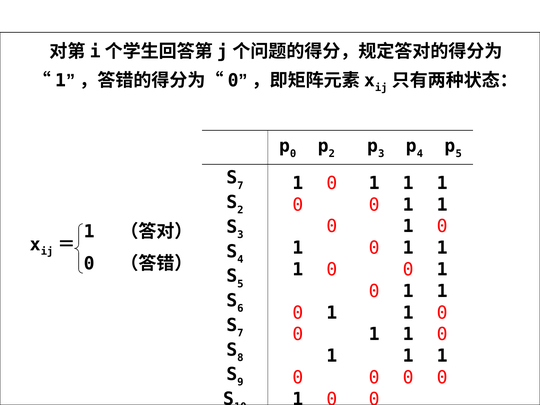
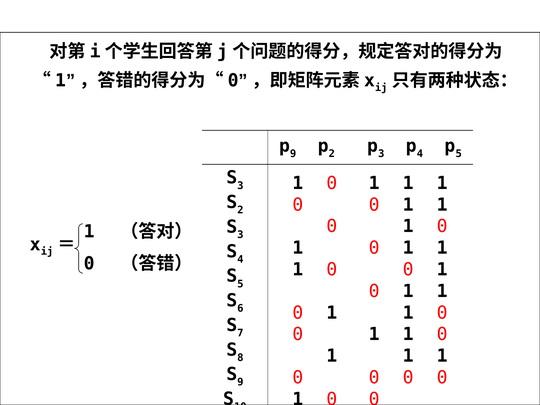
0: 0 -> 9 (293, 154)
7: 7 -> 3 (240, 186)
